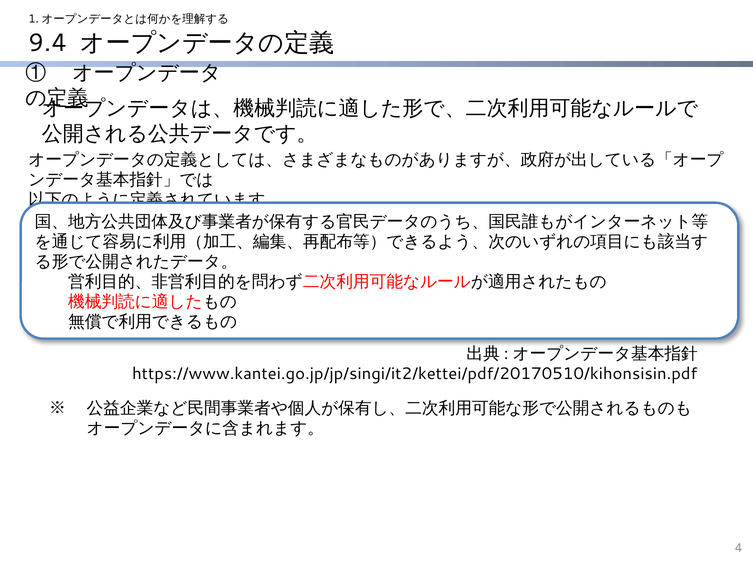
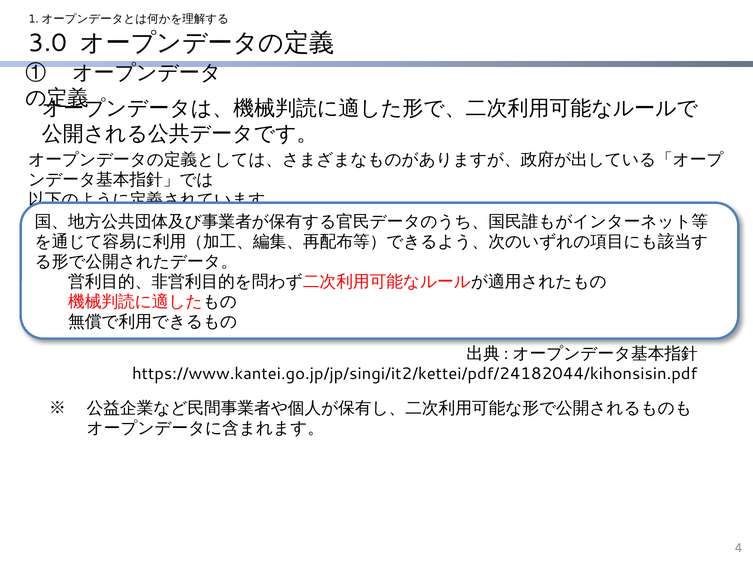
9.4: 9.4 -> 3.0 (48, 43)
https://www.kantei.go.jp/jp/singi/it2/kettei/pdf/20170510/kihonsisin.pdf: https://www.kantei.go.jp/jp/singi/it2/kettei/pdf/20170510/kihonsisin.pdf -> https://www.kantei.go.jp/jp/singi/it2/kettei/pdf/24182044/kihonsisin.pdf (415, 374)
